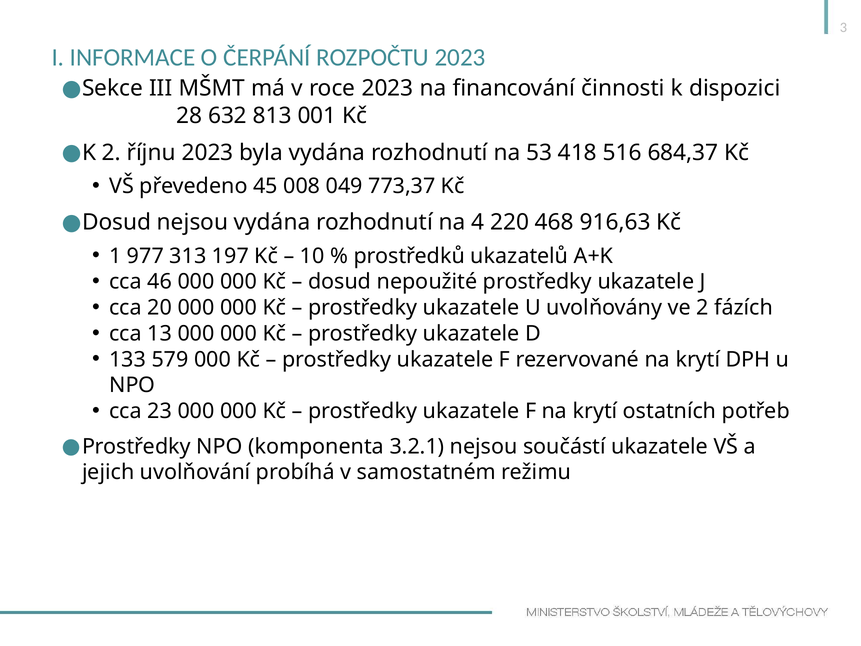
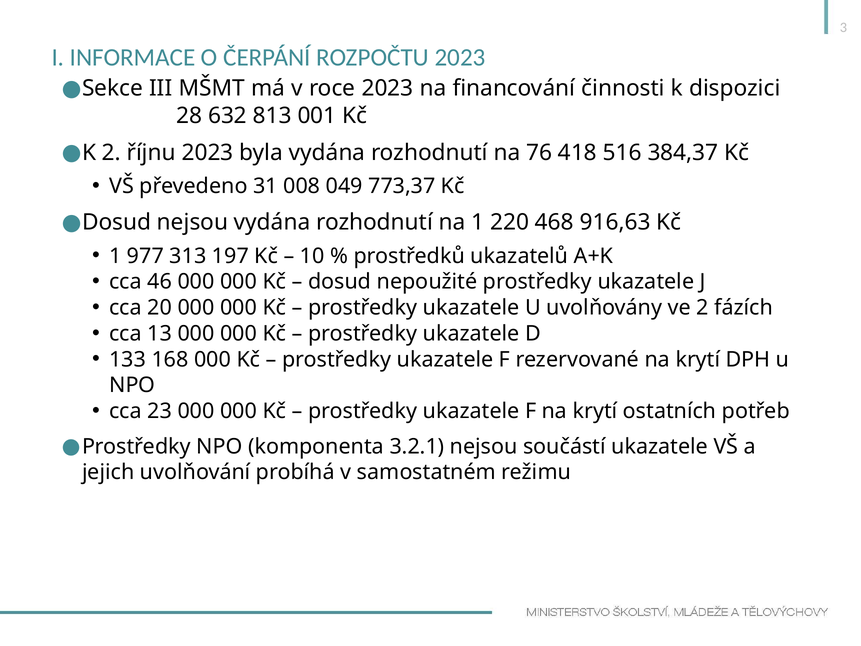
53: 53 -> 76 (539, 152)
684,37: 684,37 -> 384,37 (683, 152)
45: 45 -> 31 (265, 186)
na 4: 4 -> 1 (478, 222)
579: 579 -> 168 (170, 359)
